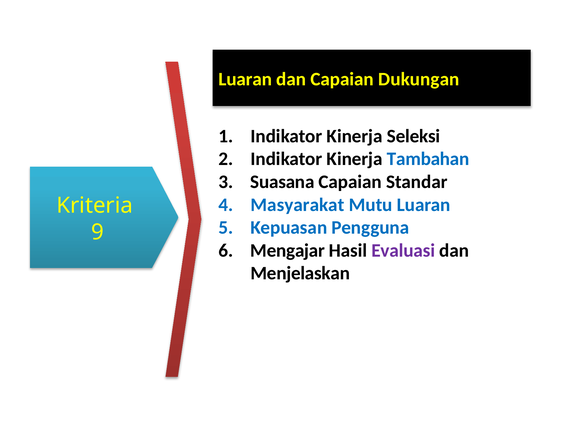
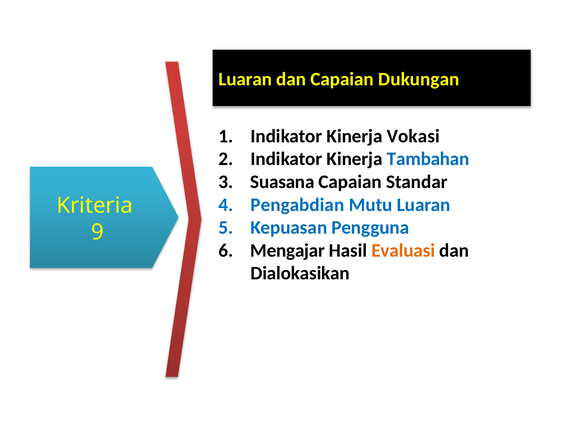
Seleksi: Seleksi -> Vokasi (413, 136)
Masyarakat: Masyarakat -> Pengabdian (297, 205)
Evaluasi colour: purple -> orange (403, 250)
Menjelaskan: Menjelaskan -> Dialokasikan (300, 273)
